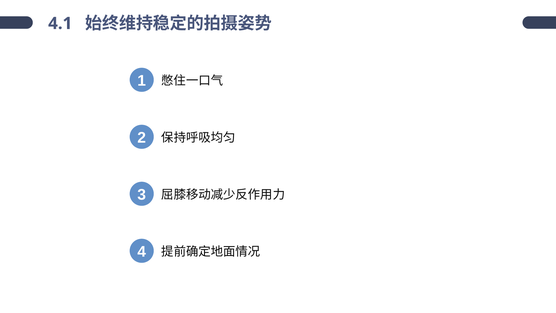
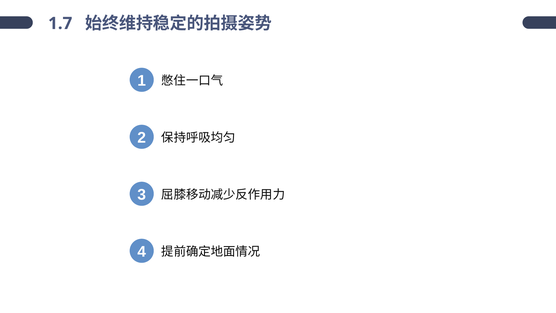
4.1: 4.1 -> 1.7 (60, 23)
